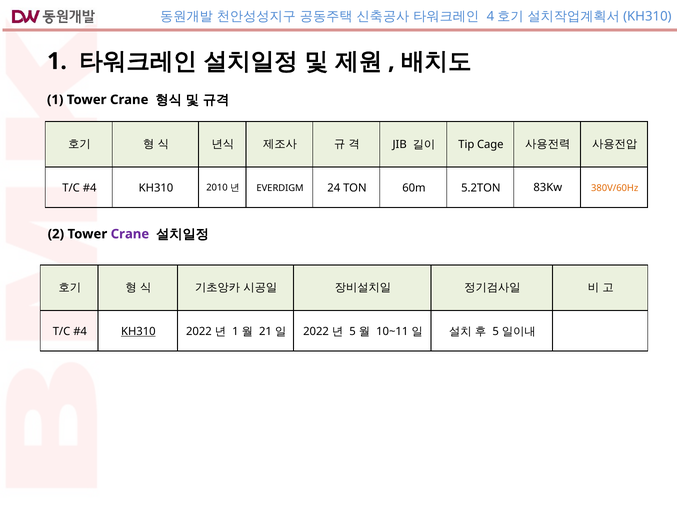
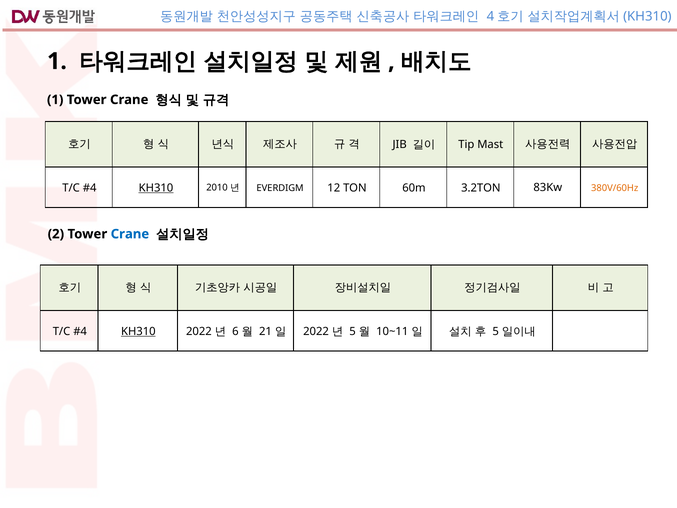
Cage: Cage -> Mast (490, 144)
KH310 underline: none -> present (156, 188)
24: 24 -> 12 (334, 188)
5.2TON: 5.2TON -> 3.2TON (481, 188)
Crane colour: purple -> blue (130, 234)
1: 1 -> 6 (235, 331)
